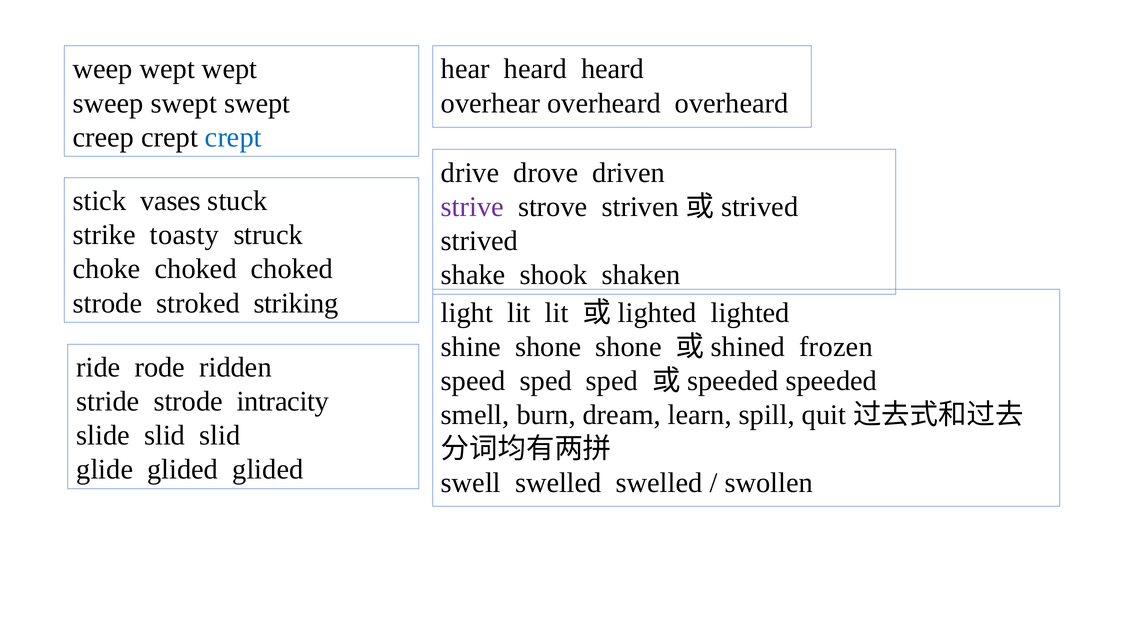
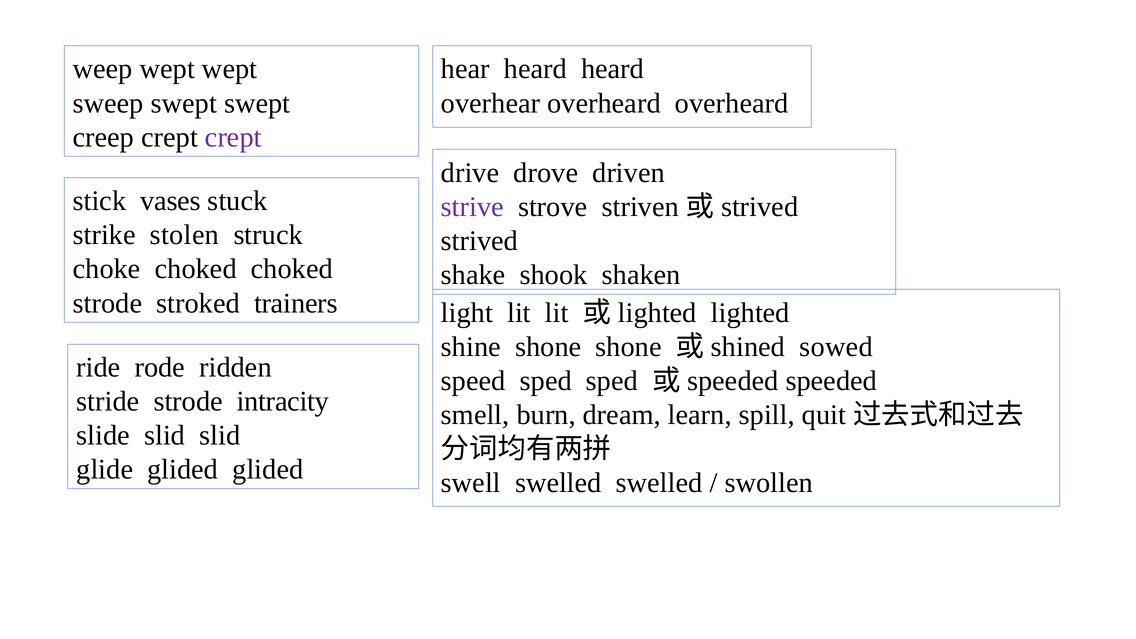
crept colour: blue -> purple (233, 137)
toasty: toasty -> stolen (185, 235)
striking: striking -> trainers (296, 303)
frozen: frozen -> sowed (836, 347)
